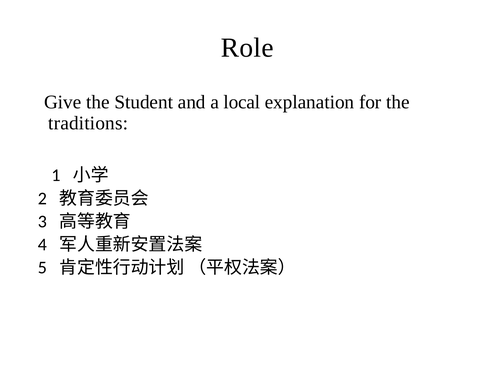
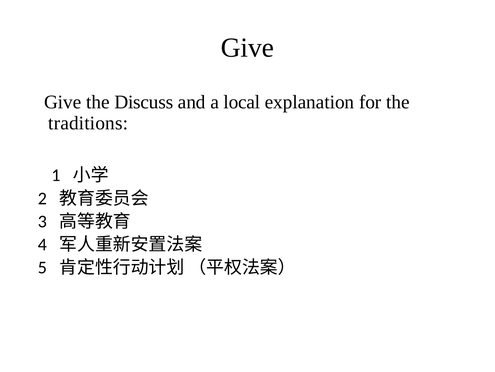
Role: Role -> Give (247, 48)
Student: Student -> Discuss (144, 102)
